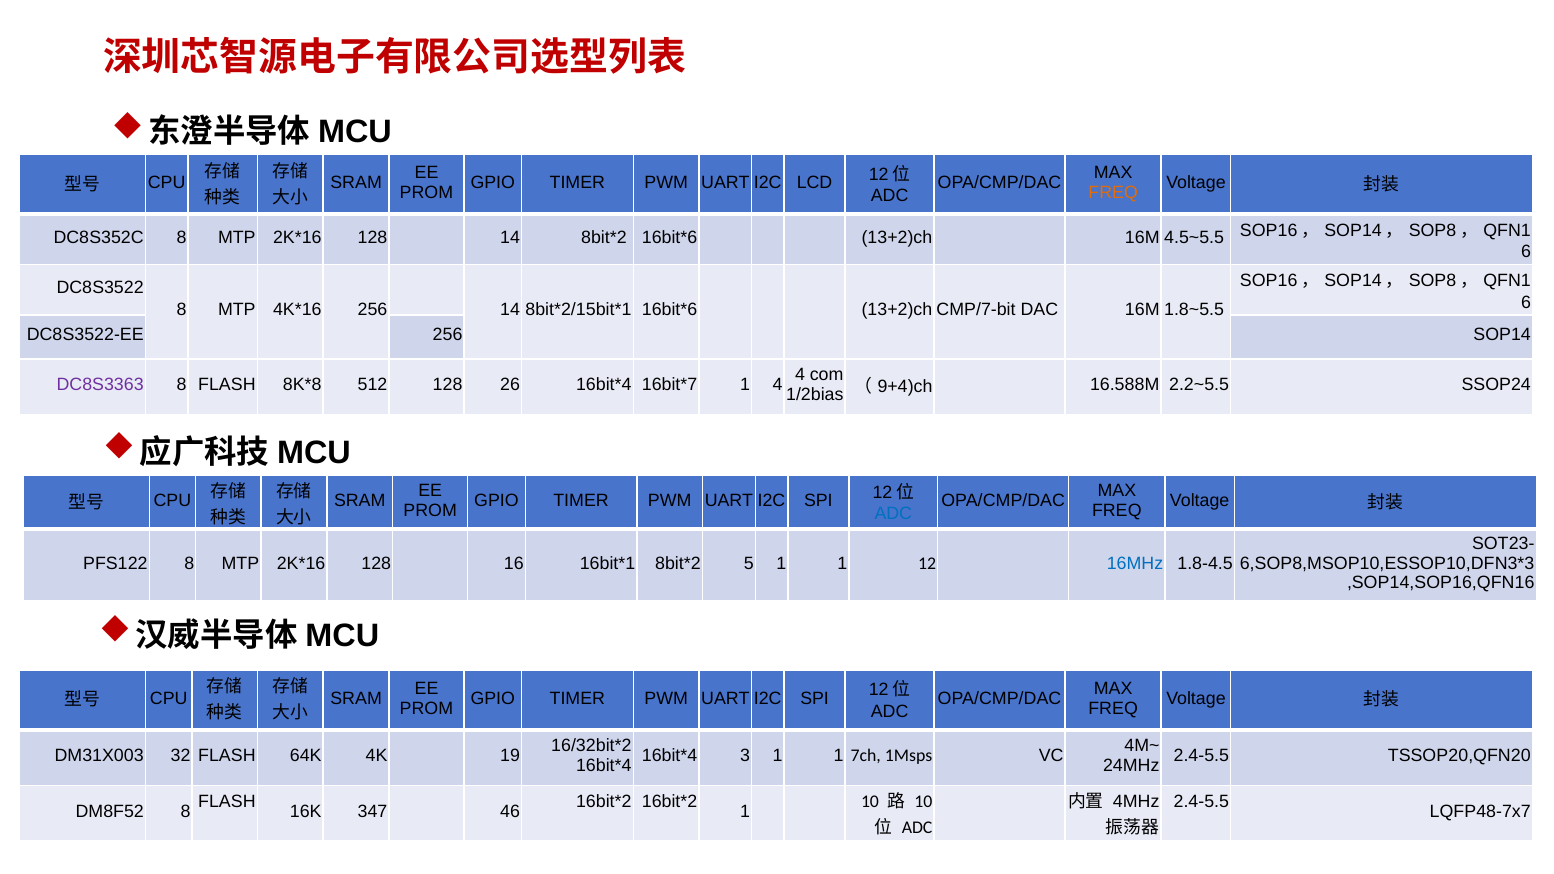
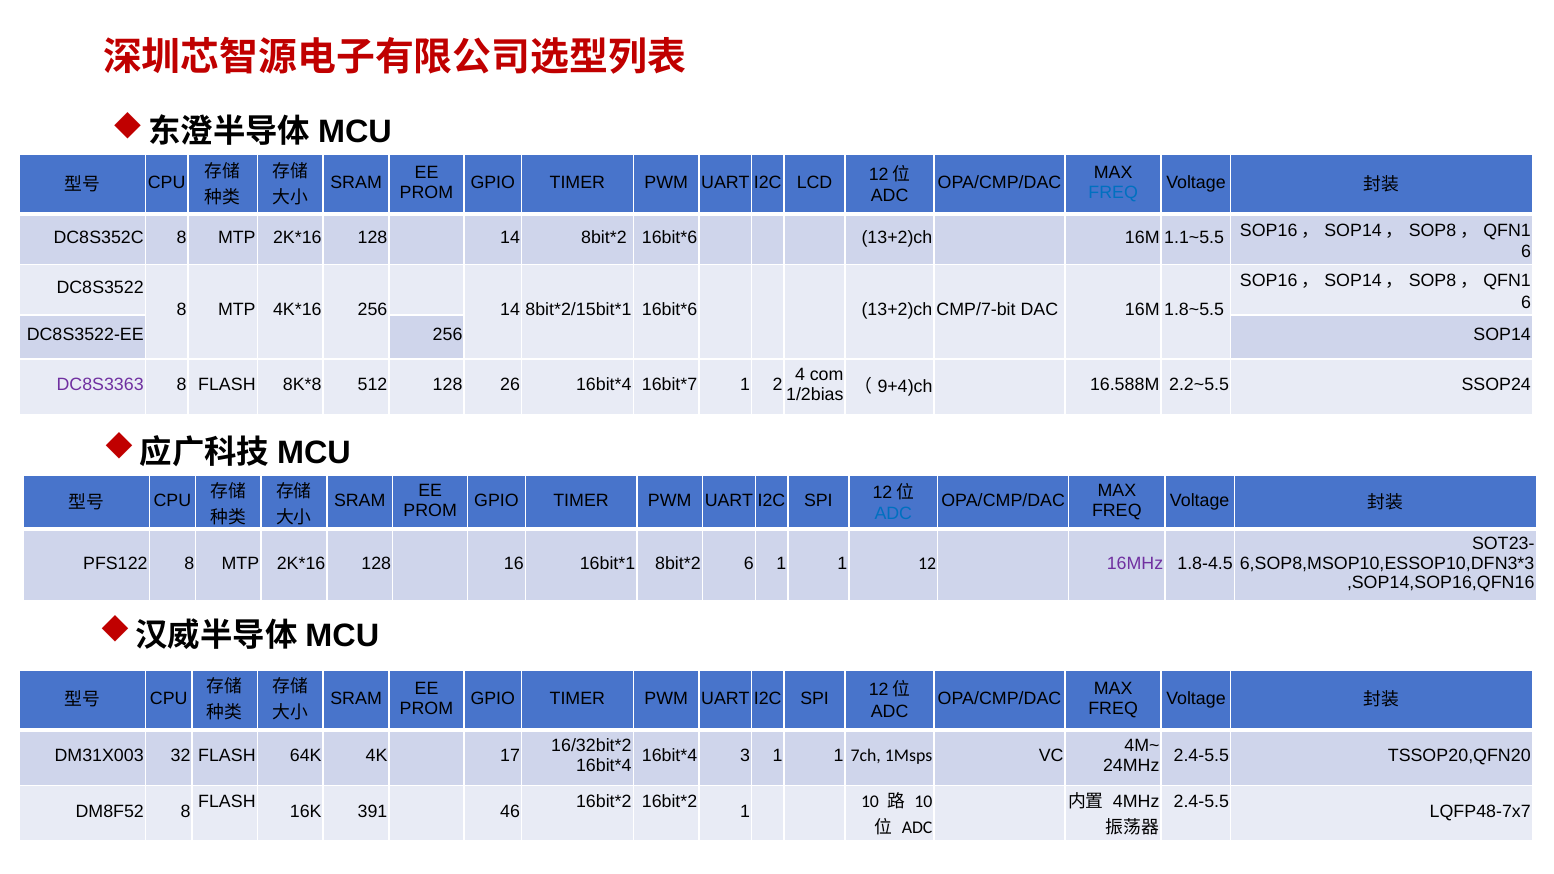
FREQ colour: orange -> blue (1113, 193)
4.5~5.5: 4.5~5.5 -> 1.1~5.5 (1194, 238)
1 4: 4 -> 2 (778, 385)
5: 5 -> 6 (749, 563)
16MHz colour: blue -> purple (1135, 563)
19: 19 -> 17 (510, 756)
347: 347 -> 391 (373, 812)
